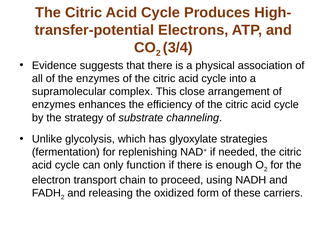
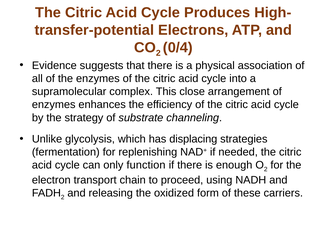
3/4: 3/4 -> 0/4 (178, 48)
glyoxylate: glyoxylate -> displacing (193, 139)
